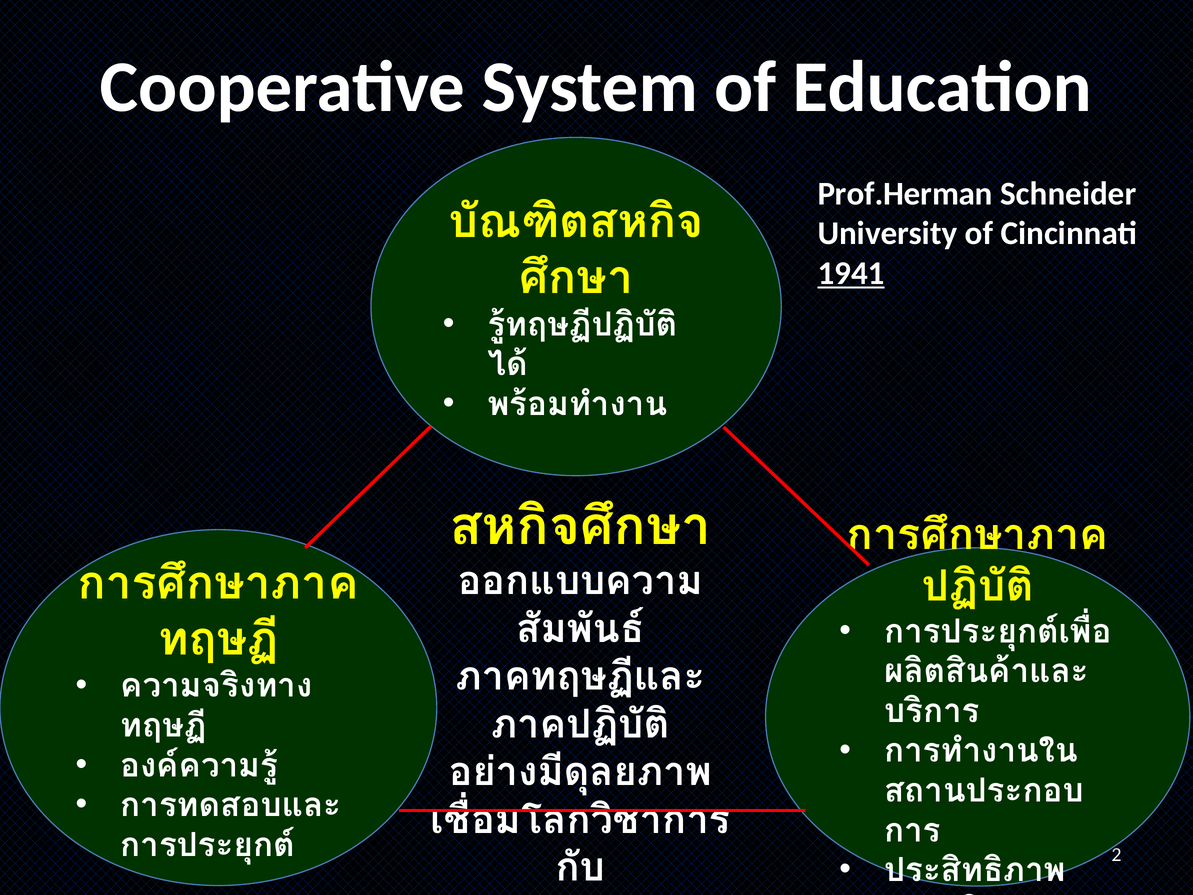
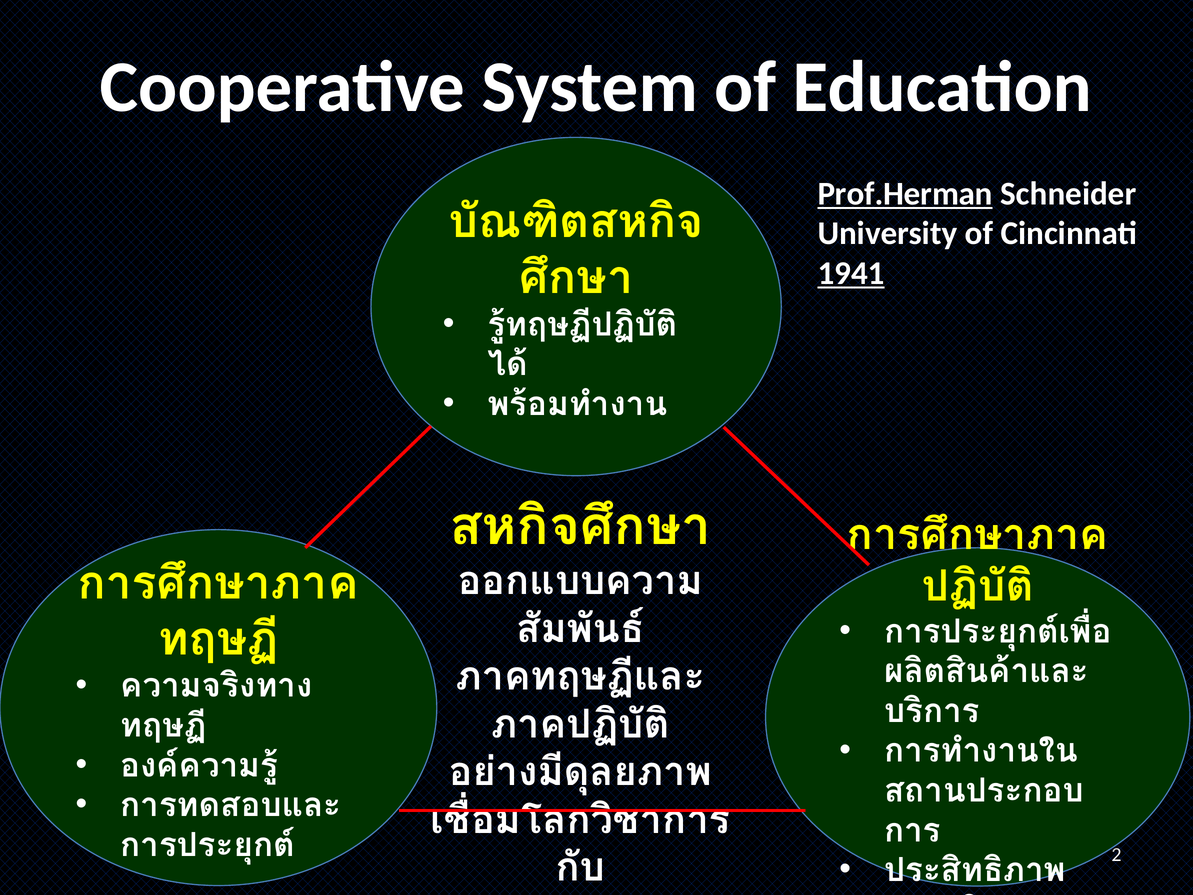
Prof.Herman underline: none -> present (905, 194)
